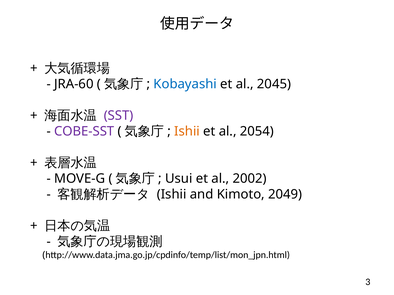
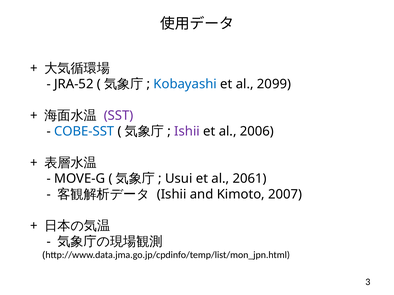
JRA-60: JRA-60 -> JRA-52 (74, 84)
2045: 2045 -> 2099 (274, 84)
COBE-SST colour: purple -> blue (84, 132)
Ishii colour: orange -> purple (187, 132)
2054: 2054 -> 2006 (257, 132)
2002: 2002 -> 2061 (250, 179)
2049: 2049 -> 2007 (285, 195)
